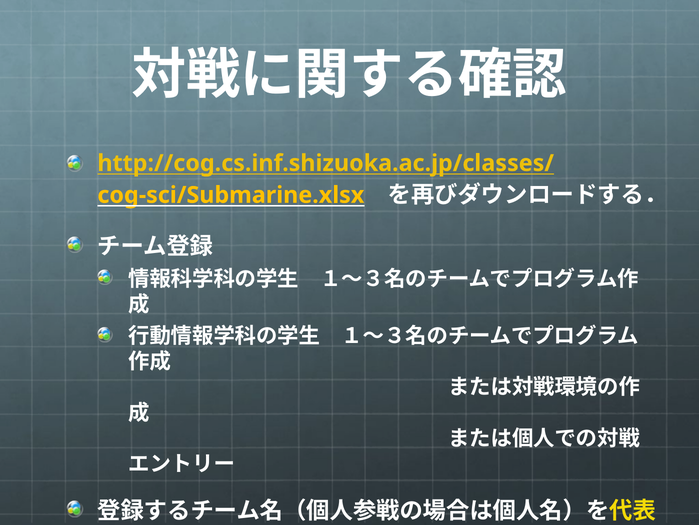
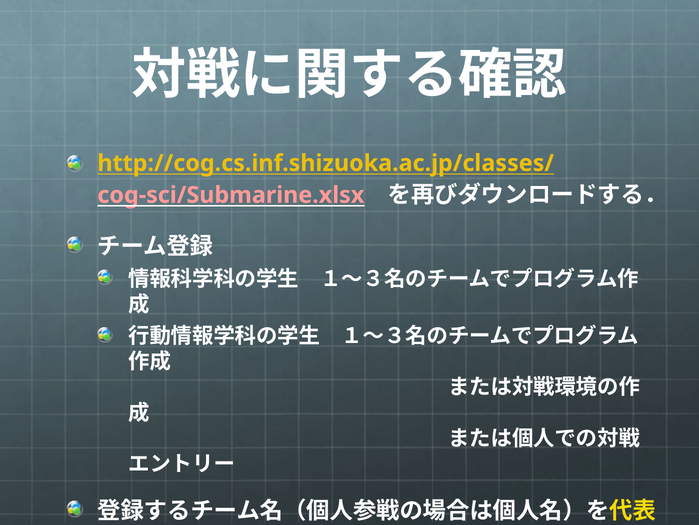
cog-sci/Submarine.xlsx colour: yellow -> pink (231, 195)
